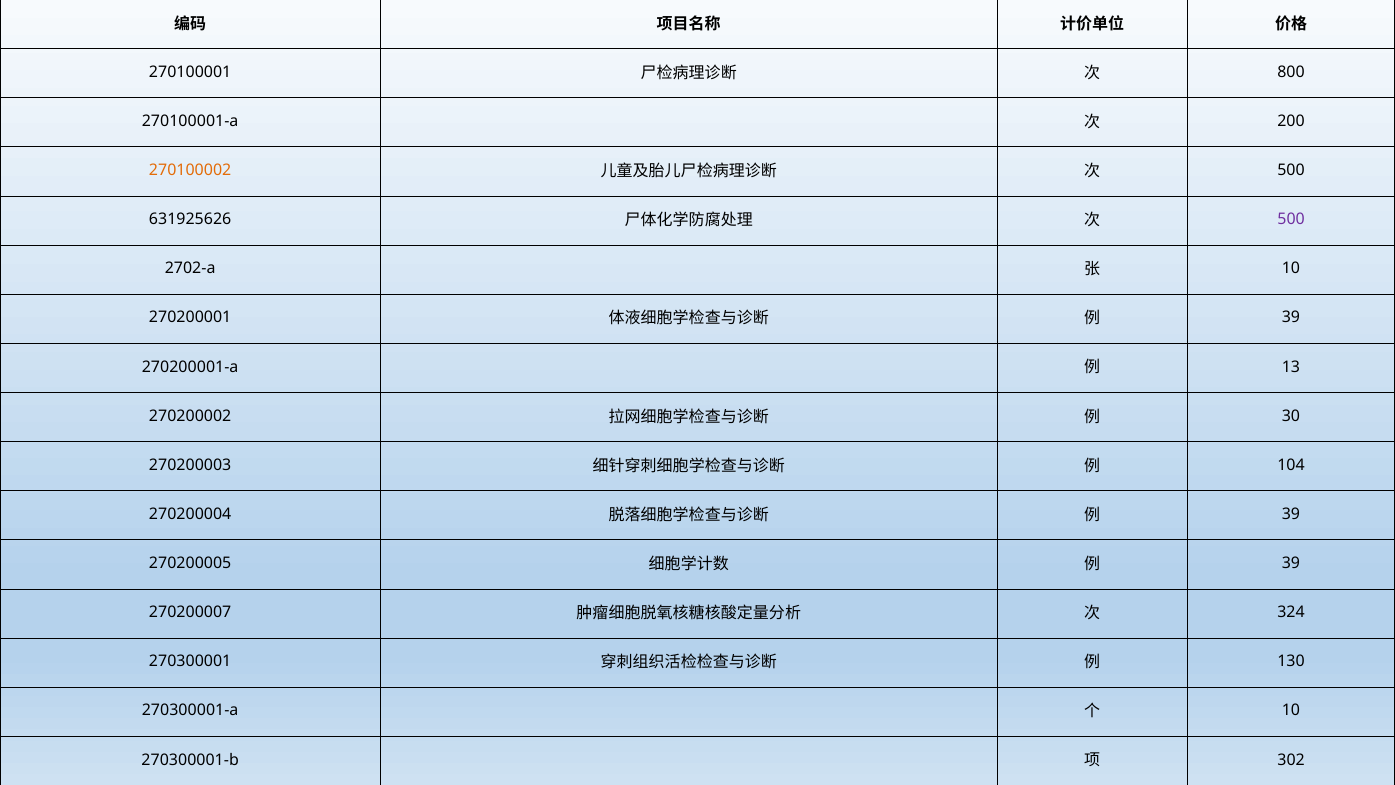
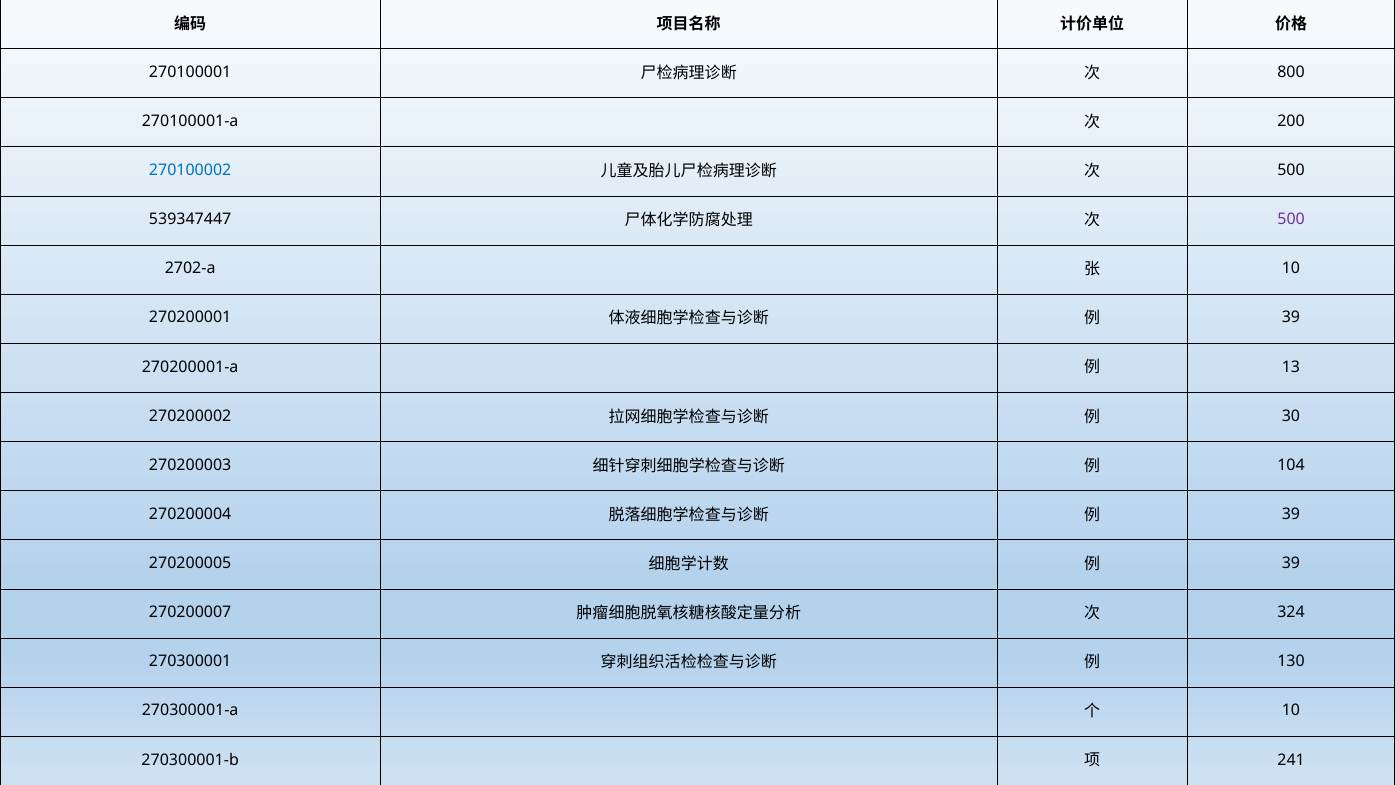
270100002 colour: orange -> blue (190, 170)
631925626: 631925626 -> 539347447 (190, 219)
302: 302 -> 241 (1291, 759)
